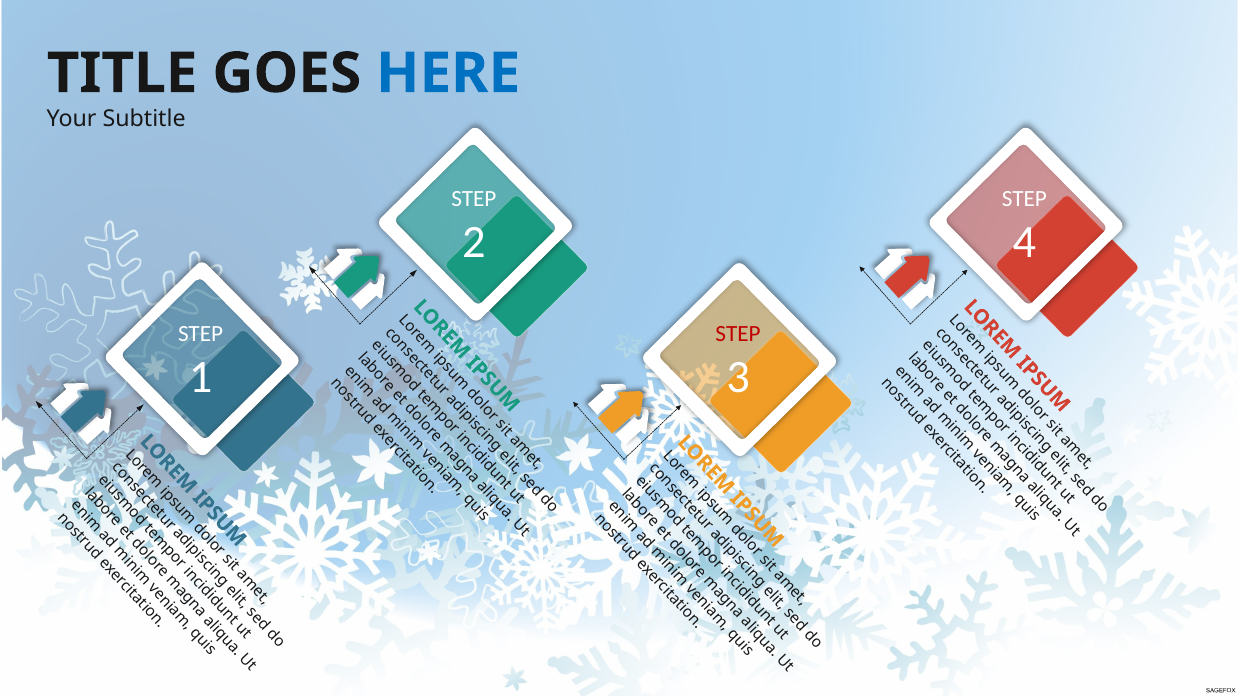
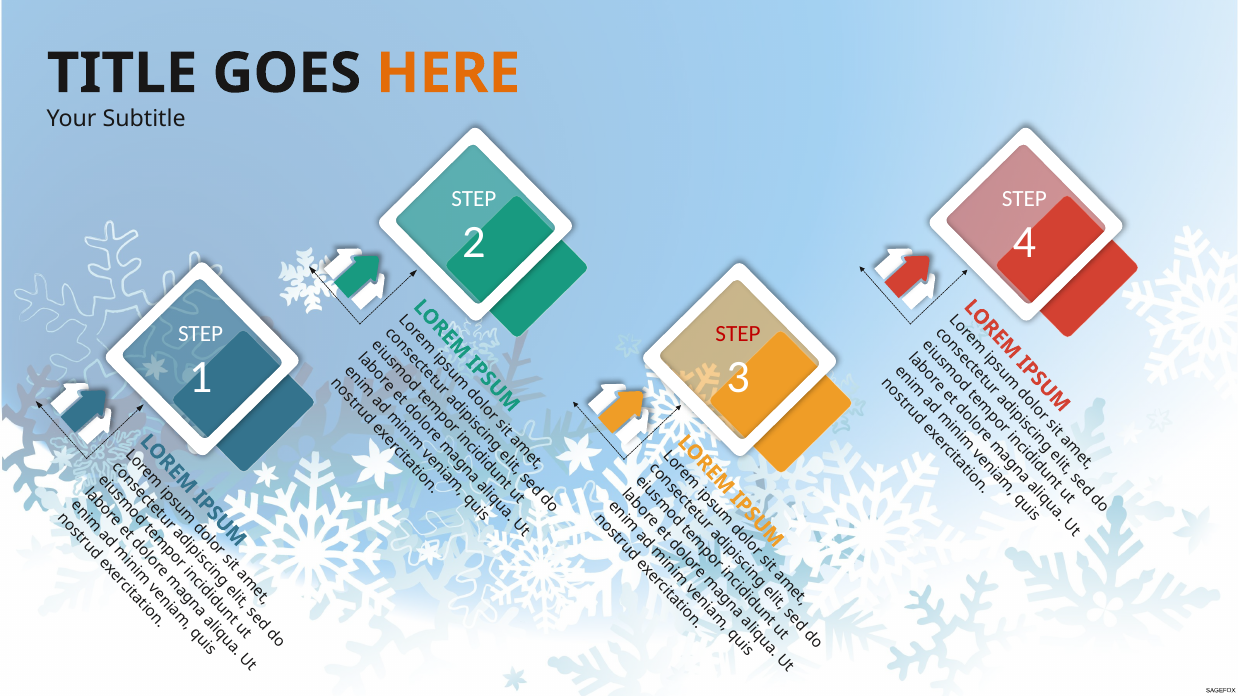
HERE colour: blue -> orange (448, 73)
